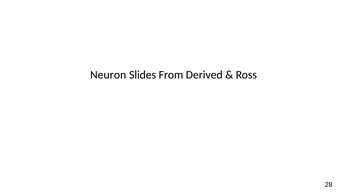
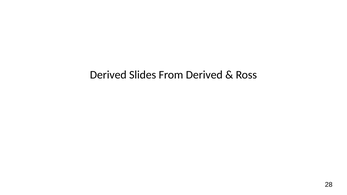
Neuron: Neuron -> Derived (108, 75)
